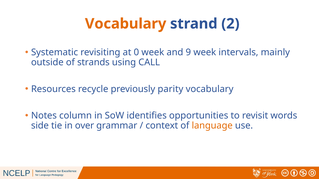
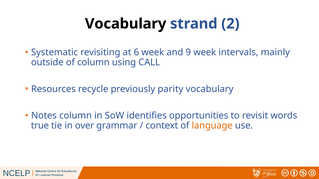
Vocabulary colour: orange -> black (126, 24)
0: 0 -> 6 (136, 52)
of strands: strands -> column (93, 62)
side: side -> true (40, 126)
